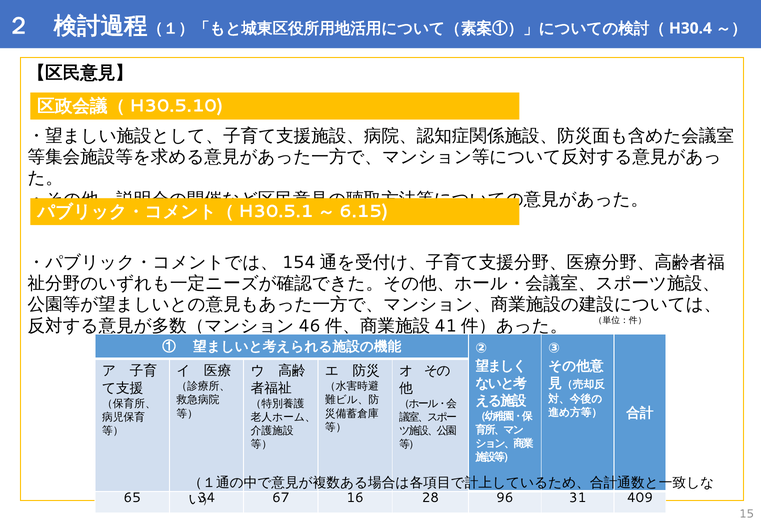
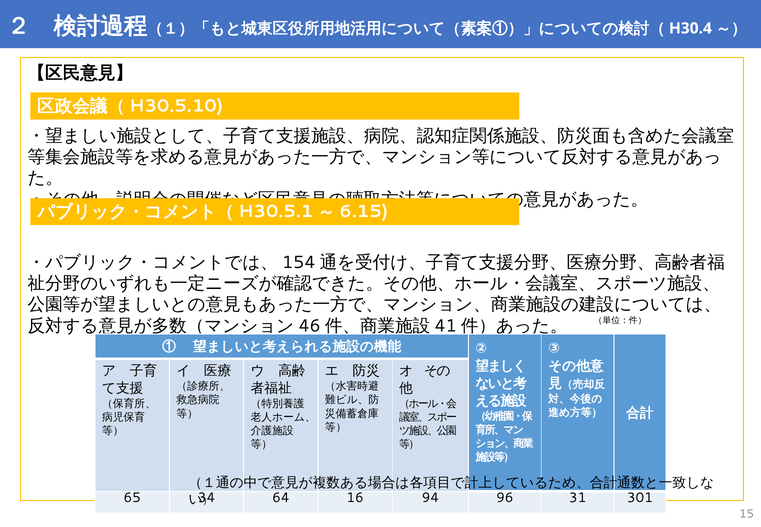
67: 67 -> 64 (281, 498)
28: 28 -> 94 (430, 498)
409: 409 -> 301 (640, 498)
